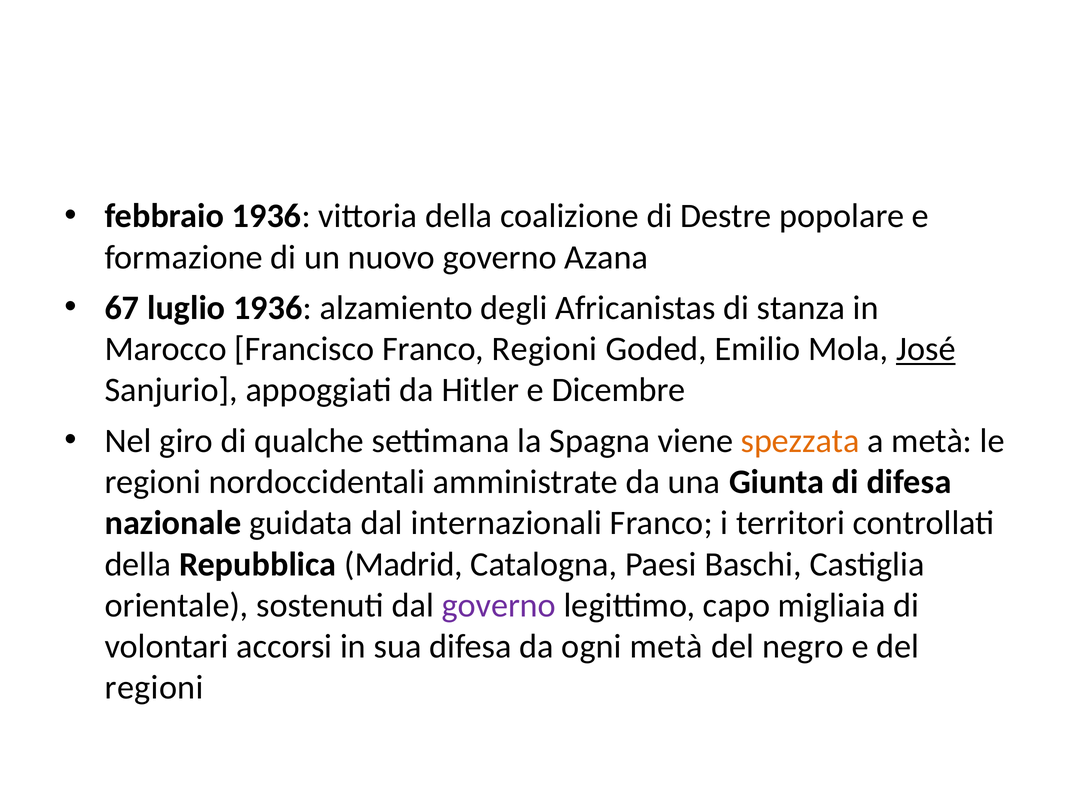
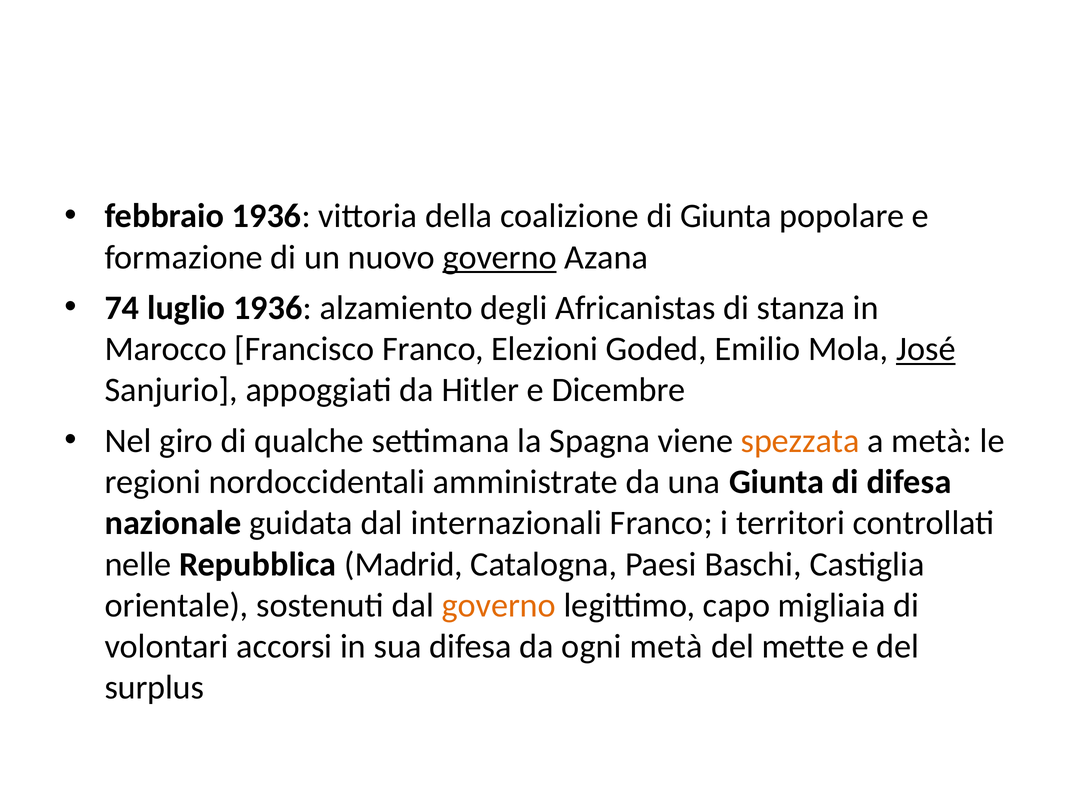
di Destre: Destre -> Giunta (726, 216)
governo underline: none -> present (500, 257)
67: 67 -> 74 (122, 308)
Franco Regioni: Regioni -> Elezioni (545, 349)
della: della -> nelle (138, 564)
governo colour: purple -> orange (499, 605)
negro: negro -> mette (803, 646)
regioni: regioni -> surplus (154, 687)
